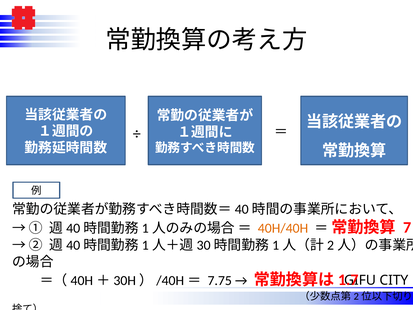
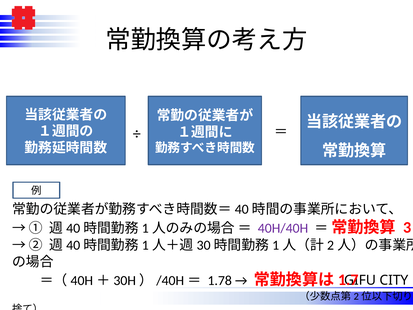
40H/40H colour: orange -> purple (283, 228)
7: 7 -> 3 (407, 227)
7.75: 7.75 -> 1.78 (220, 280)
